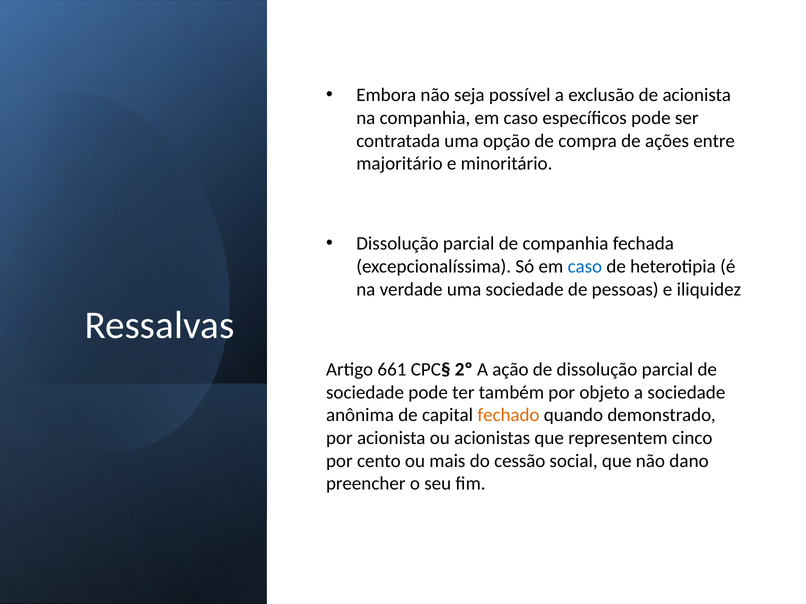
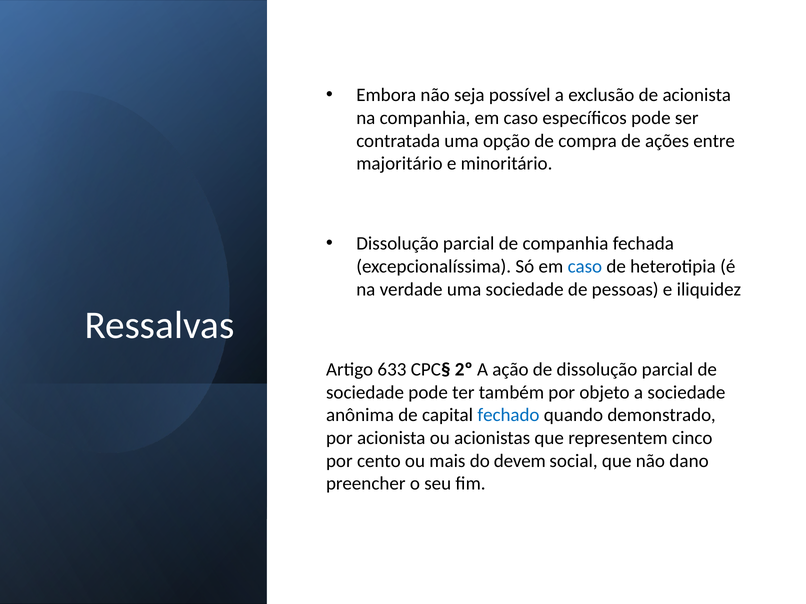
661: 661 -> 633 (392, 370)
fechado colour: orange -> blue (508, 415)
cessão: cessão -> devem (520, 461)
